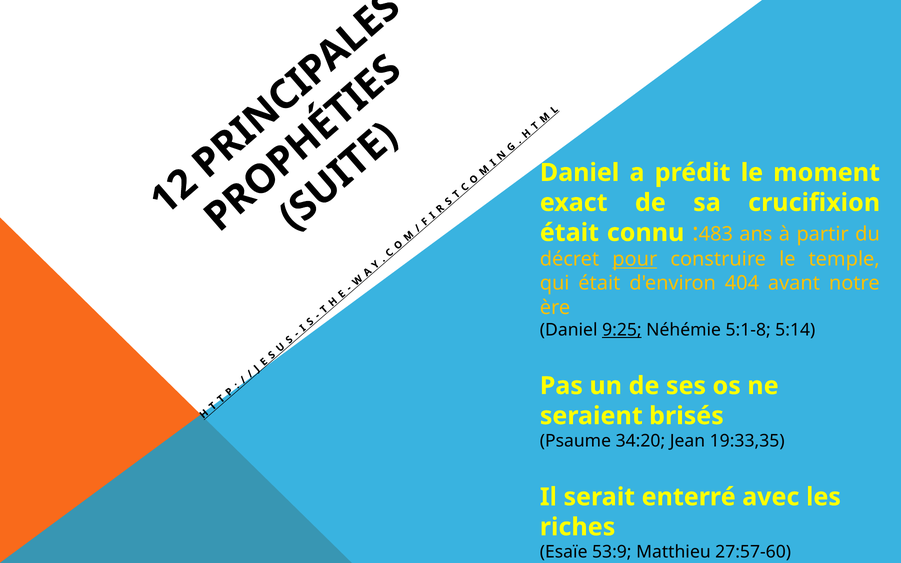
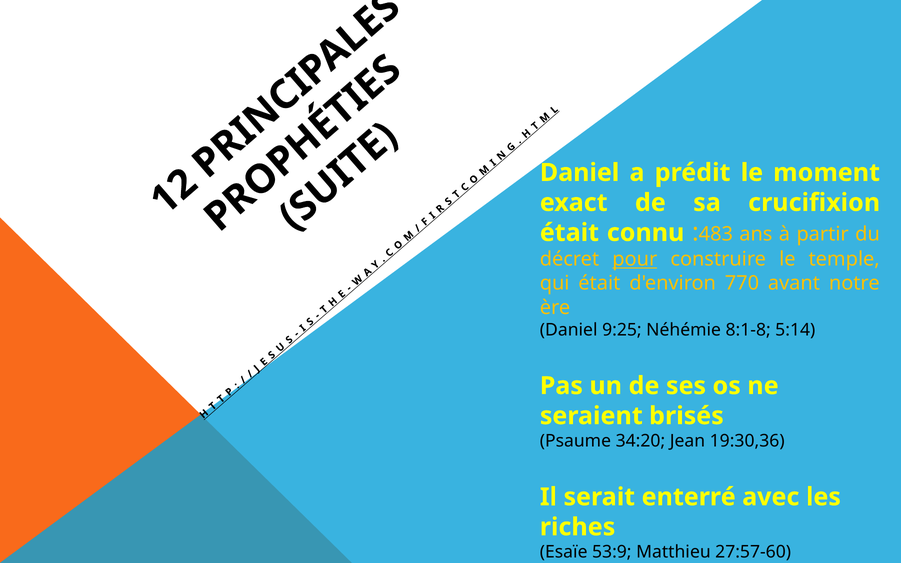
404: 404 -> 770 (742, 283)
9:25 underline: present -> none (622, 330)
5:1-8: 5:1-8 -> 8:1-8 (748, 330)
19:33,35: 19:33,35 -> 19:30,36 (747, 441)
